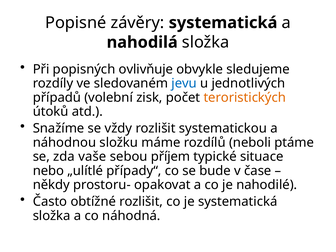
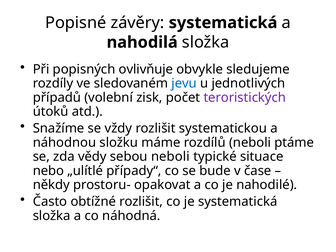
teroristických colour: orange -> purple (245, 97)
vaše: vaše -> vědy (92, 157)
sebou příjem: příjem -> neboli (170, 157)
